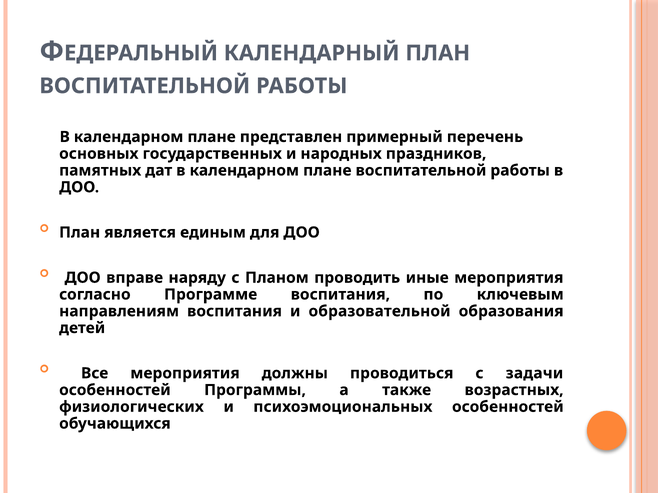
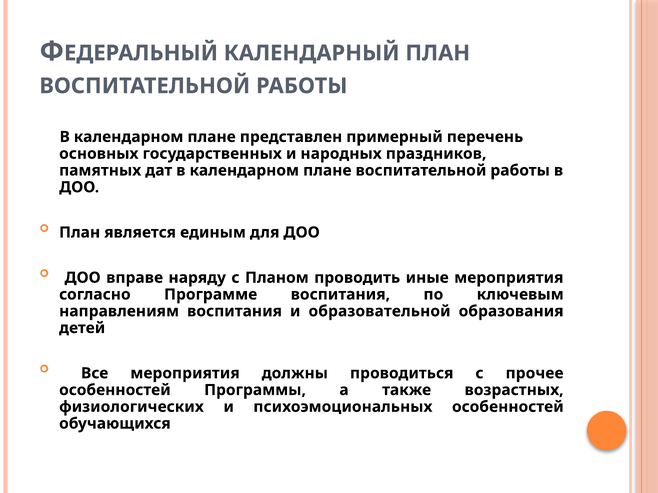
задачи: задачи -> прочее (535, 374)
